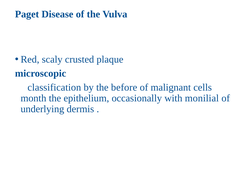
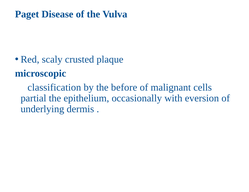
month: month -> partial (33, 98)
monilial: monilial -> eversion (202, 98)
